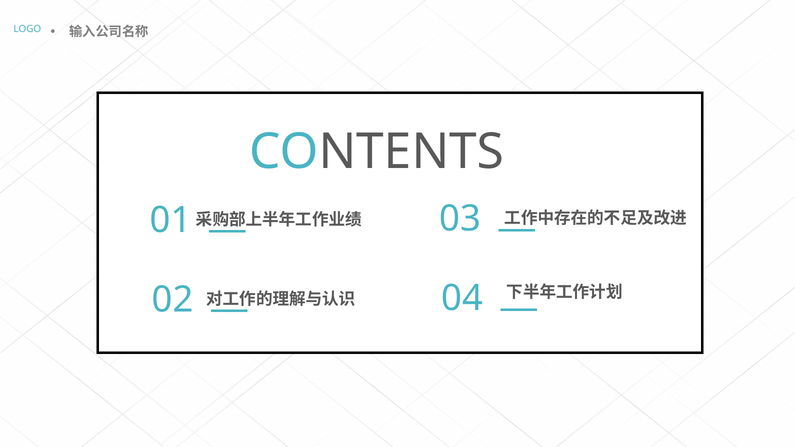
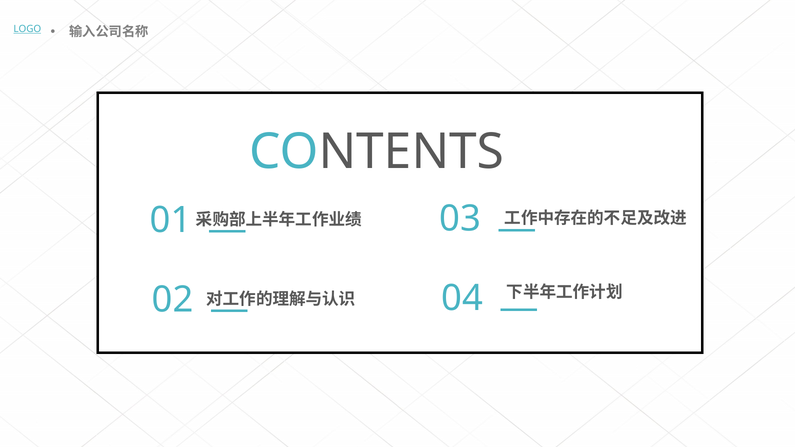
LOGO underline: none -> present (27, 29)
